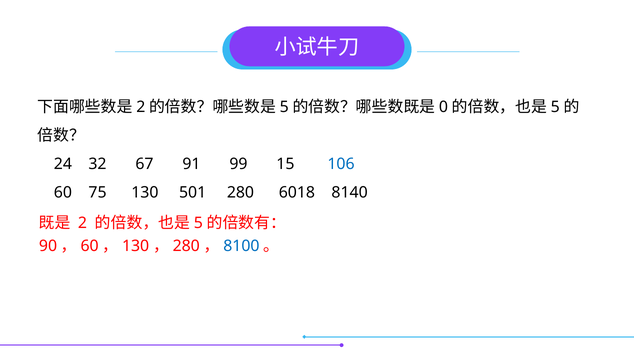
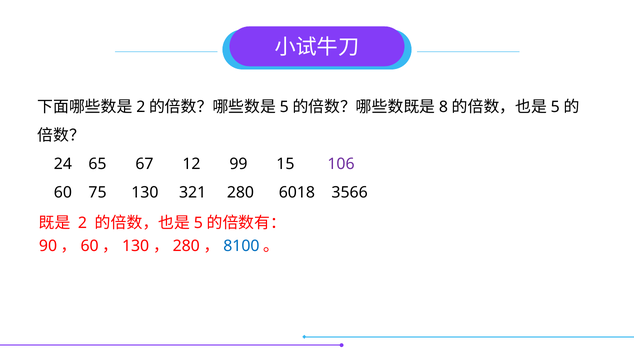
0: 0 -> 8 (444, 107)
32: 32 -> 65 (97, 164)
91: 91 -> 12 (191, 164)
106 colour: blue -> purple (341, 164)
501: 501 -> 321 (193, 193)
8140: 8140 -> 3566 (350, 193)
